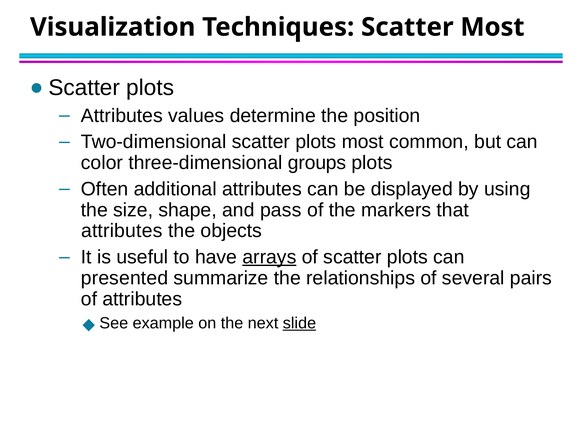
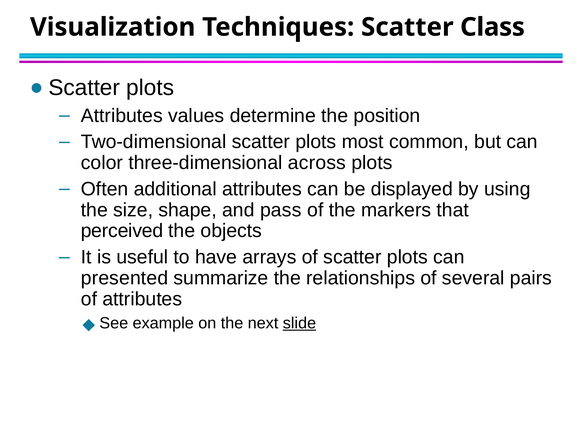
Scatter Most: Most -> Class (492, 27)
groups: groups -> across (317, 163)
attributes: attributes -> perceived (122, 231)
arrays underline: present -> none (269, 257)
